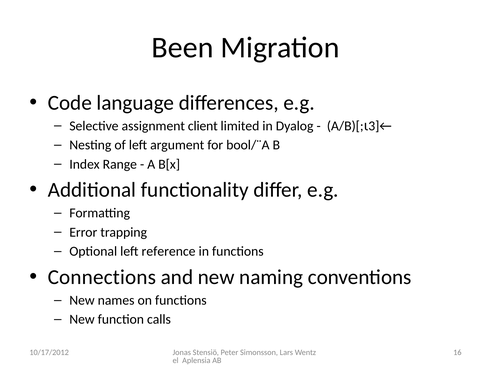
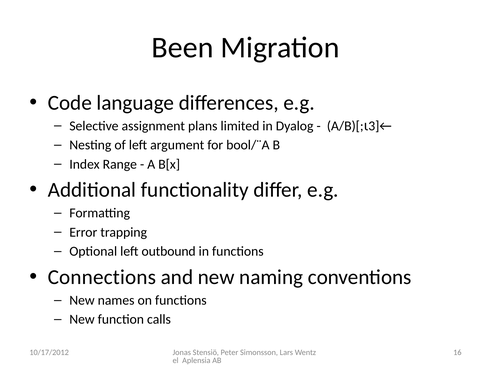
client: client -> plans (203, 126)
reference: reference -> outbound (169, 251)
